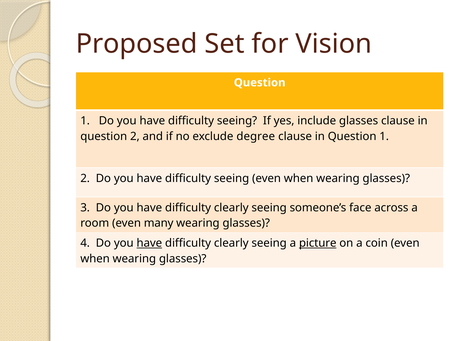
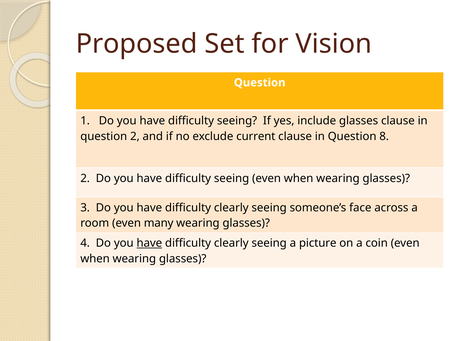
degree: degree -> current (256, 136)
in Question 1: 1 -> 8 (384, 136)
picture underline: present -> none (318, 243)
